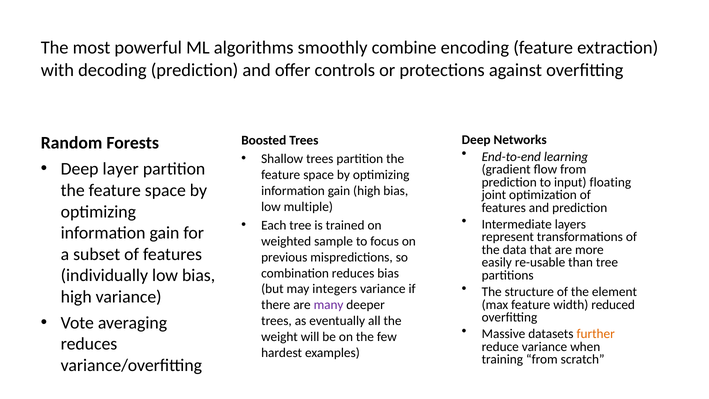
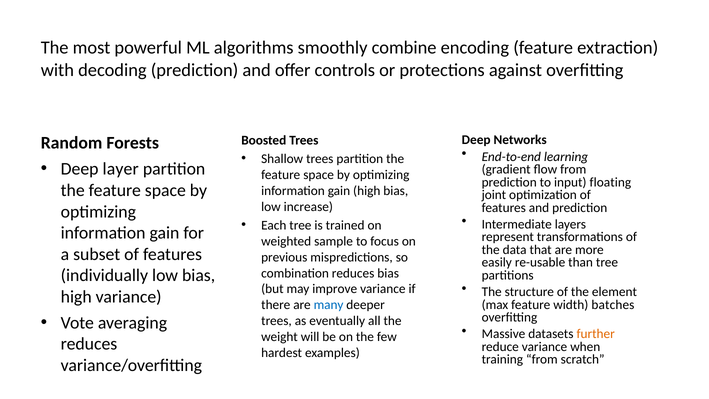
multiple: multiple -> increase (308, 207)
integers: integers -> improve (335, 289)
reduced: reduced -> batches (613, 305)
many colour: purple -> blue (329, 305)
